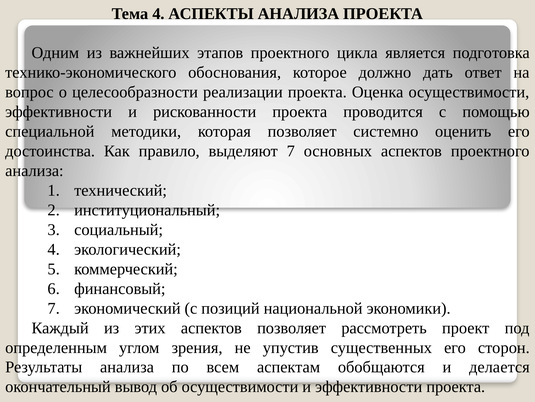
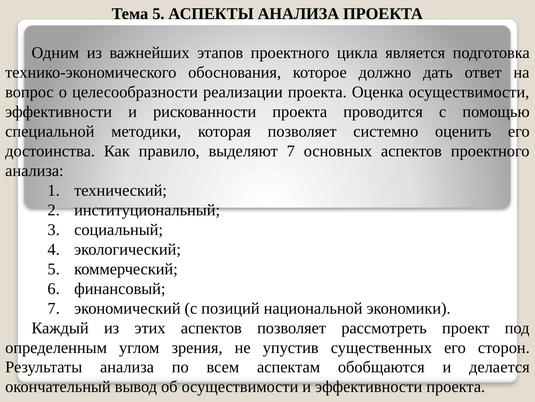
Тема 4: 4 -> 5 (158, 14)
